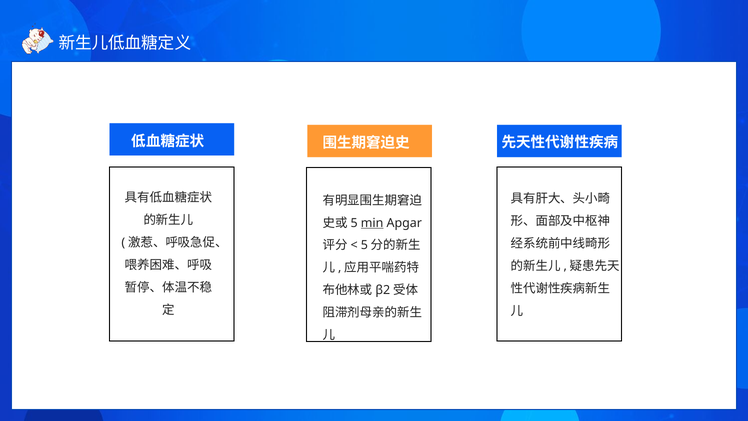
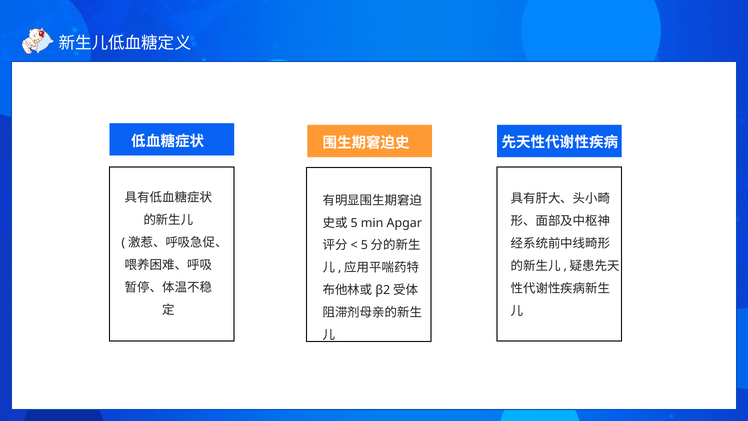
min underline: present -> none (372, 223)
